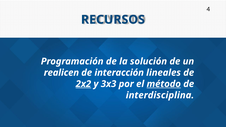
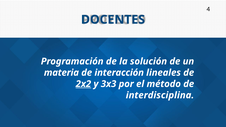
RECURSOS: RECURSOS -> DOCENTES (113, 20)
realicen: realicen -> materia (61, 73)
método underline: present -> none (164, 84)
